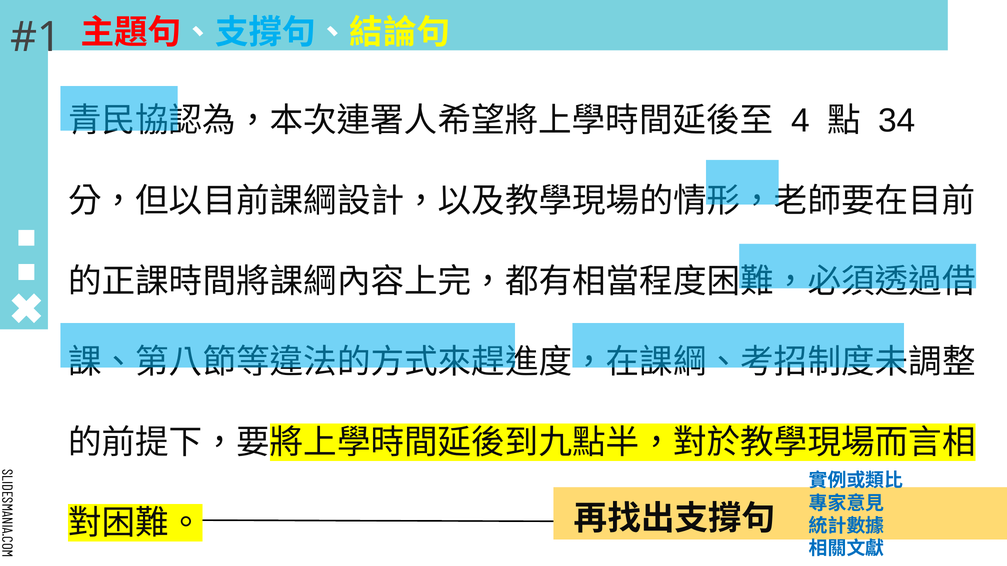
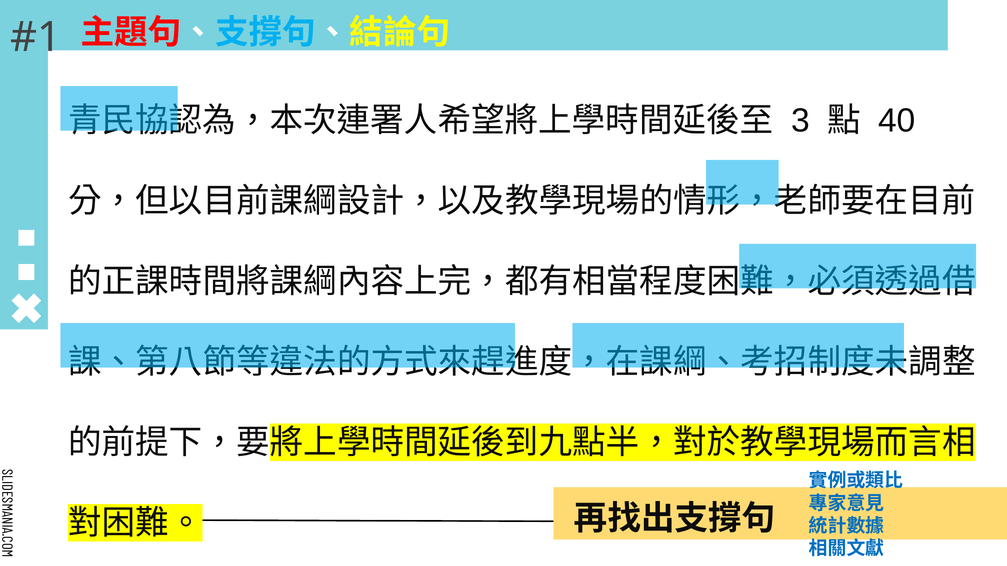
4: 4 -> 3 (801, 121)
34: 34 -> 40 (897, 121)
